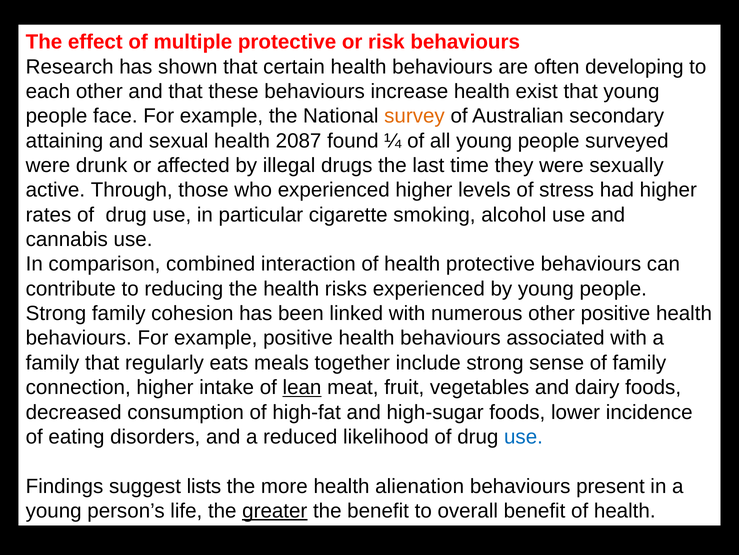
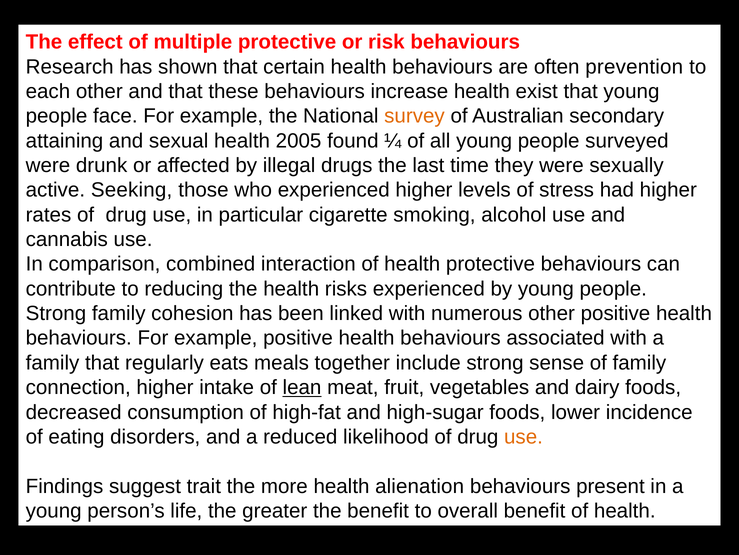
developing: developing -> prevention (634, 67)
2087: 2087 -> 2005 (299, 141)
Through: Through -> Seeking (132, 190)
use colour: blue -> orange (523, 436)
lists: lists -> trait (204, 486)
greater underline: present -> none (275, 510)
